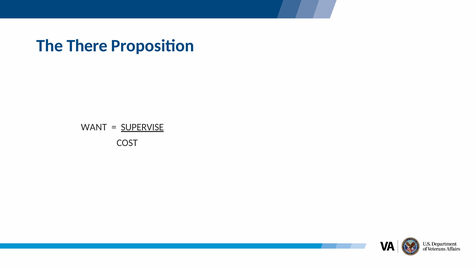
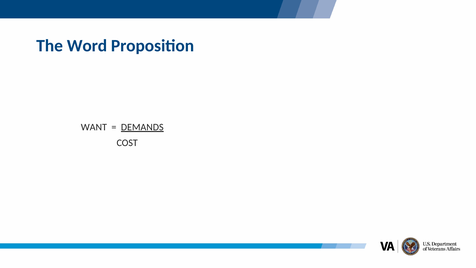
There: There -> Word (87, 46)
SUPERVISE: SUPERVISE -> DEMANDS (142, 127)
